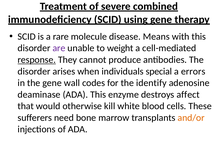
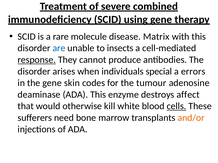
Means: Means -> Matrix (156, 37)
are colour: purple -> blue (59, 48)
weight: weight -> insects (120, 48)
wall: wall -> skin (72, 83)
identify: identify -> tumour (151, 83)
cells underline: none -> present (176, 106)
